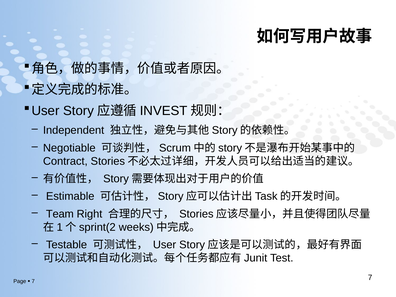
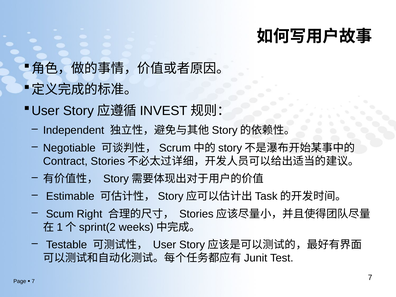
Team: Team -> Scum (60, 214)
